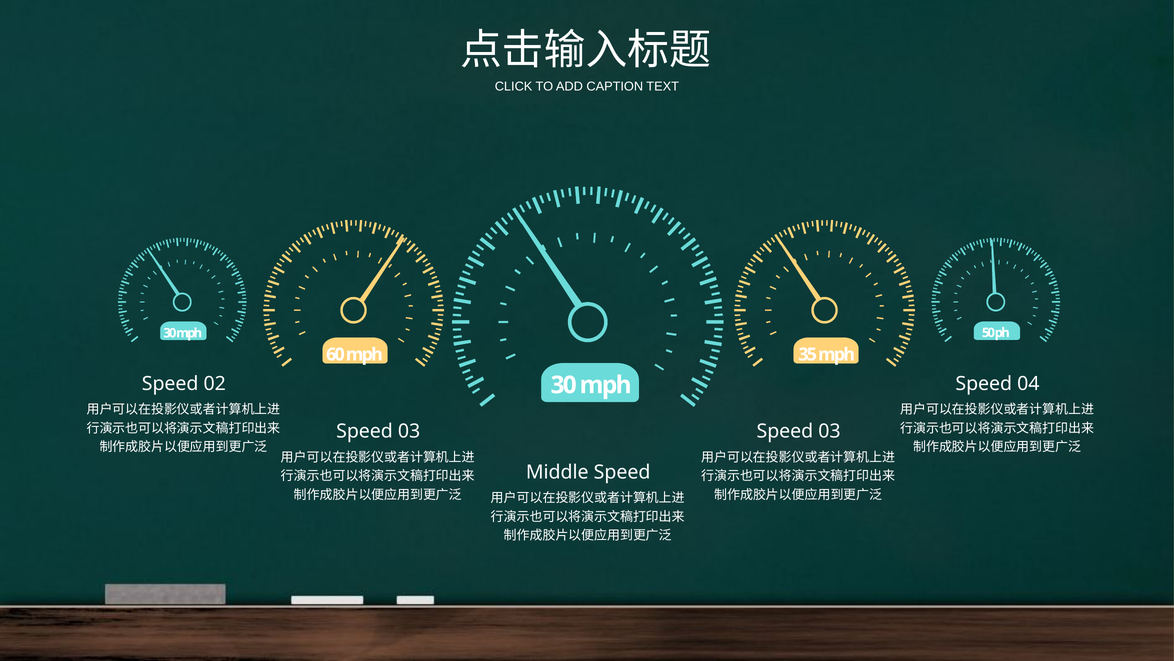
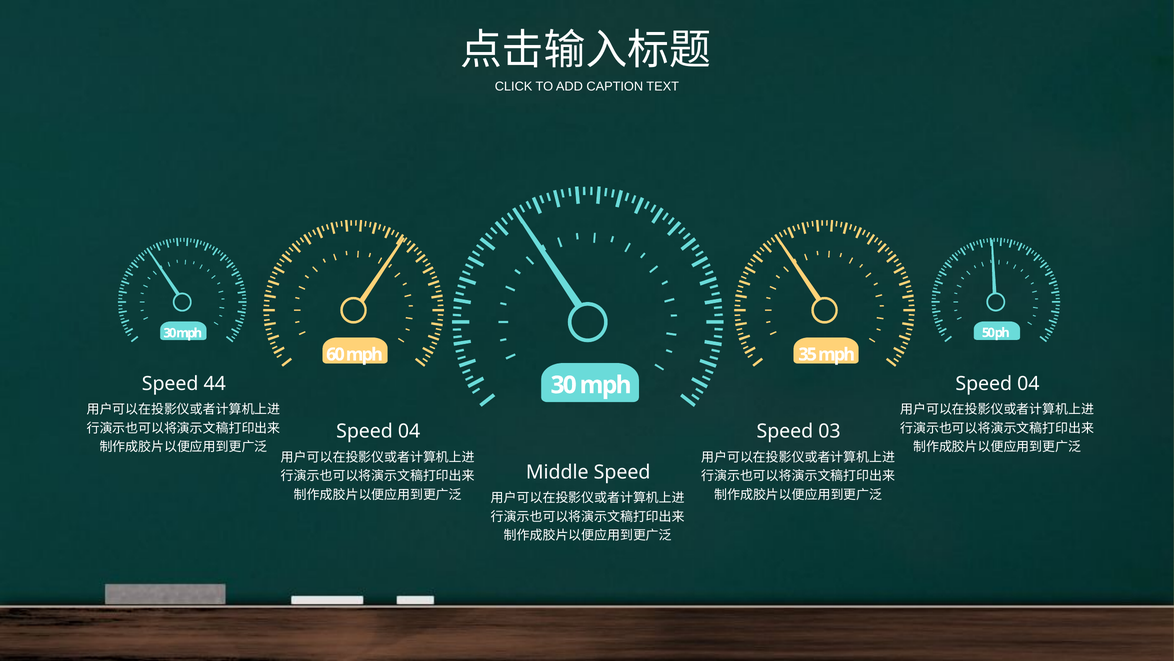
02: 02 -> 44 (215, 383)
03: 03 -> 04 (409, 431)
